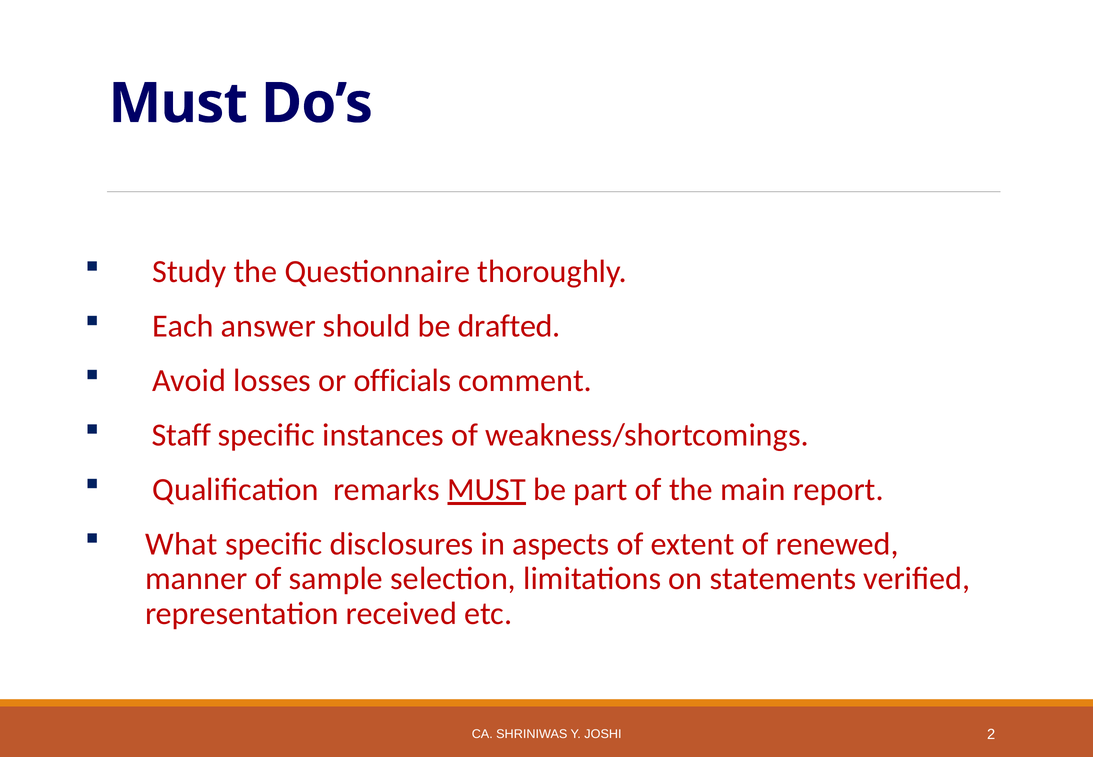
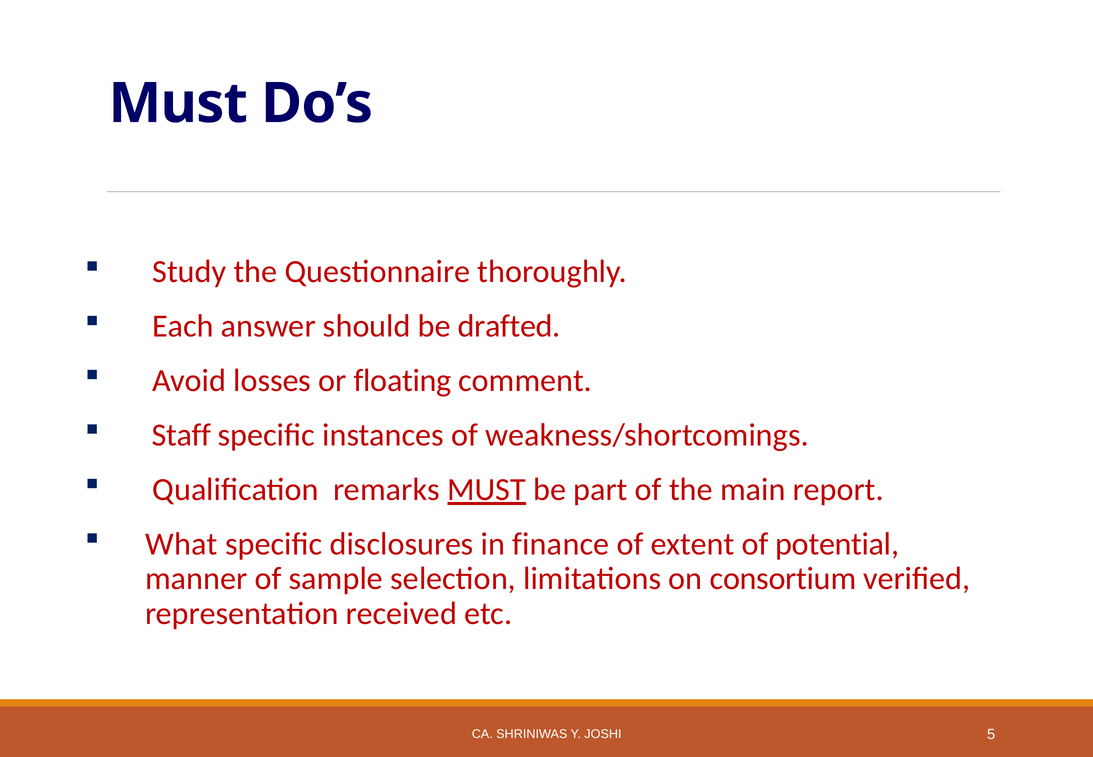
officials: officials -> floating (403, 381)
aspects: aspects -> finance (561, 544)
renewed: renewed -> potential (837, 544)
statements: statements -> consortium (783, 579)
2: 2 -> 5 (991, 734)
